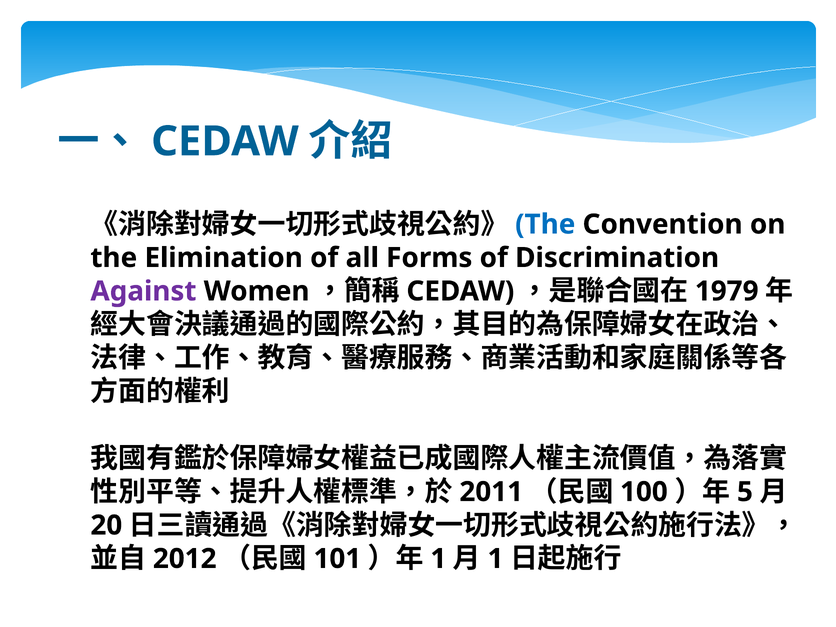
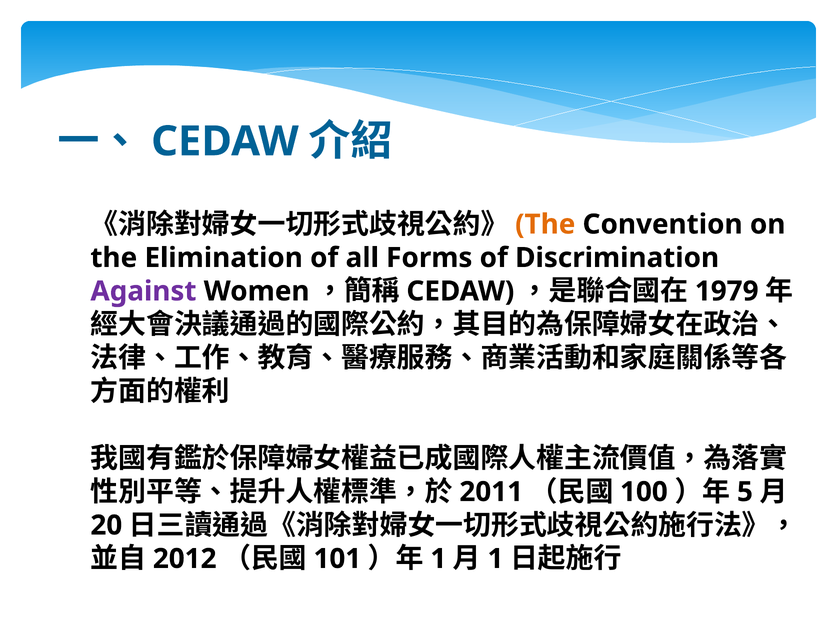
The colour: blue -> orange (545, 224)
